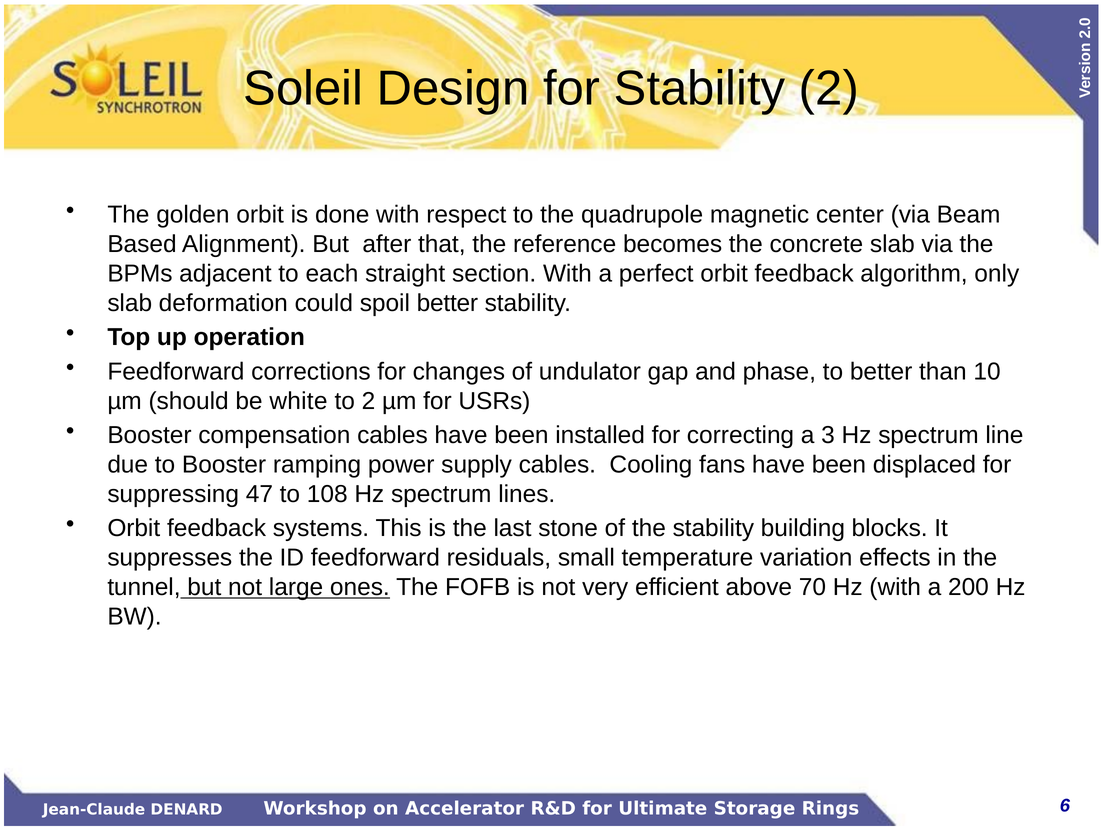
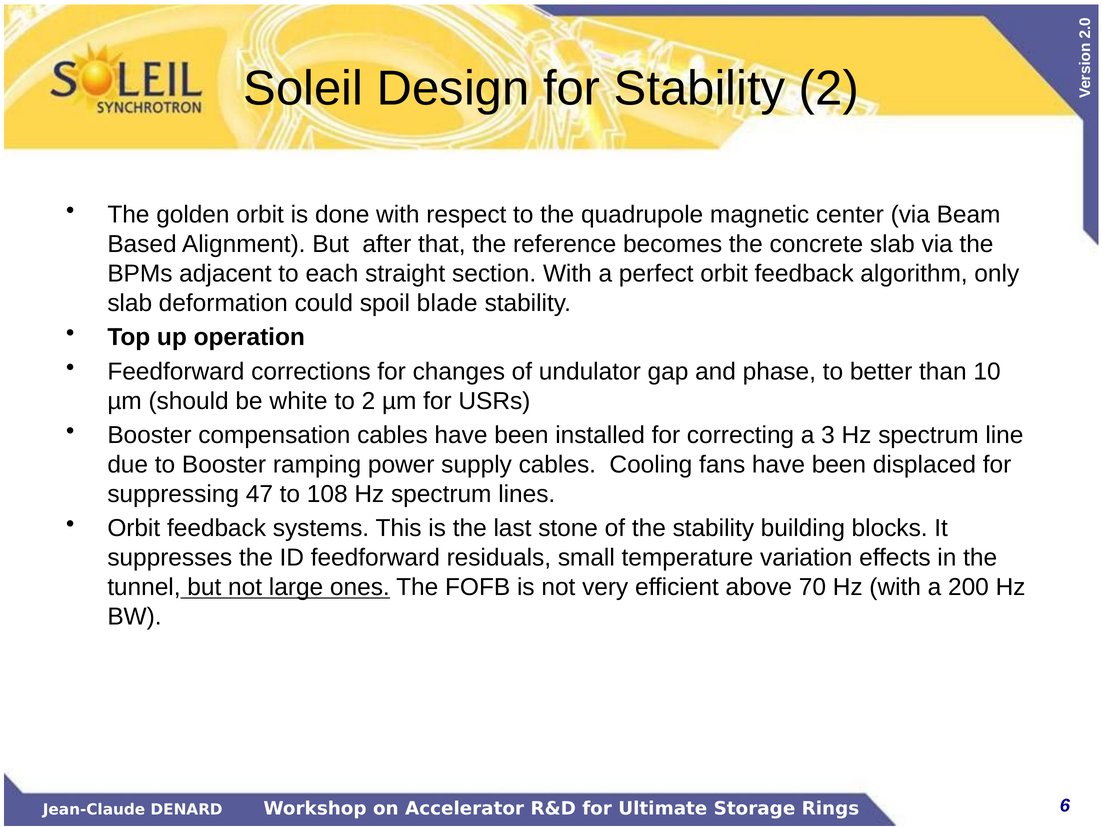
spoil better: better -> blade (447, 303)
